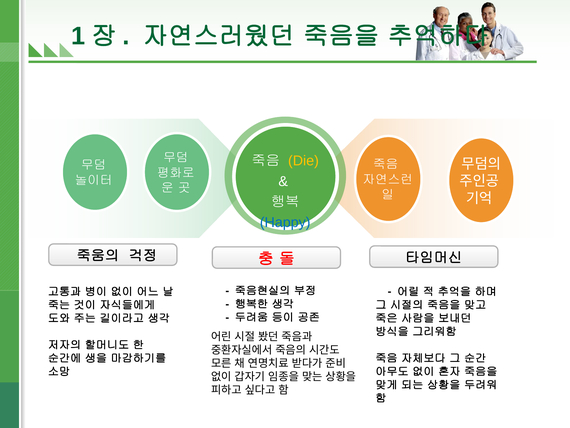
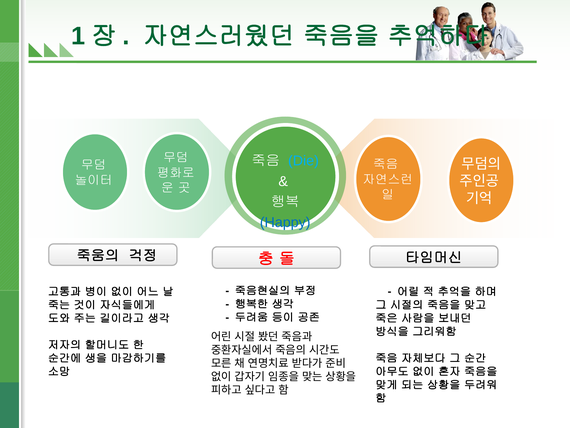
Die colour: yellow -> light blue (303, 161)
